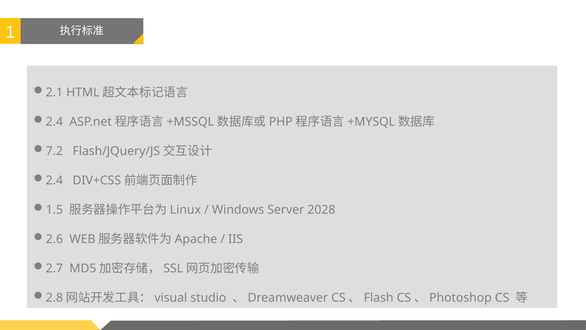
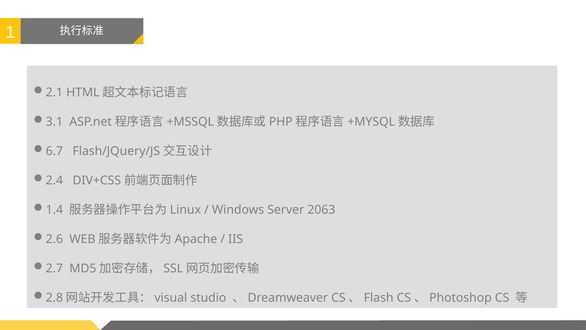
2.4: 2.4 -> 3.1 (54, 122)
7.2: 7.2 -> 6.7 (54, 151)
1.5: 1.5 -> 1.4 (54, 210)
2028: 2028 -> 2063 (321, 210)
